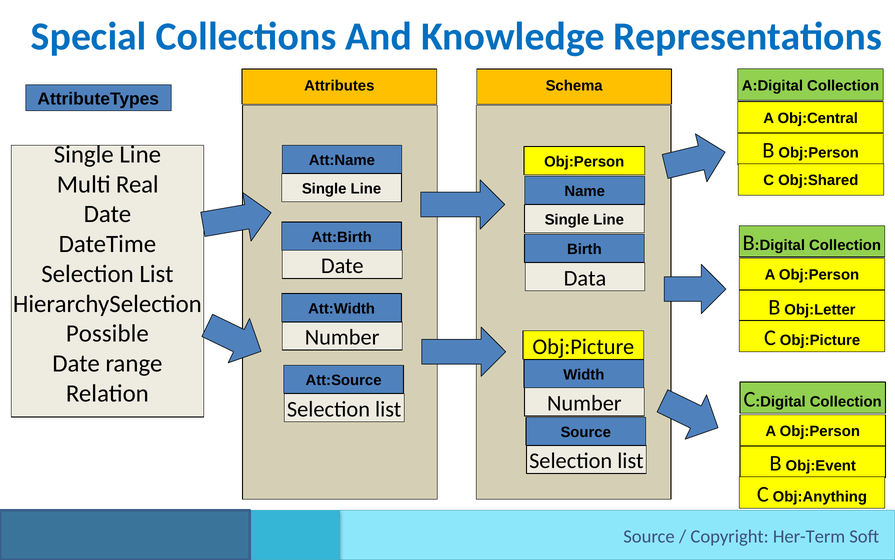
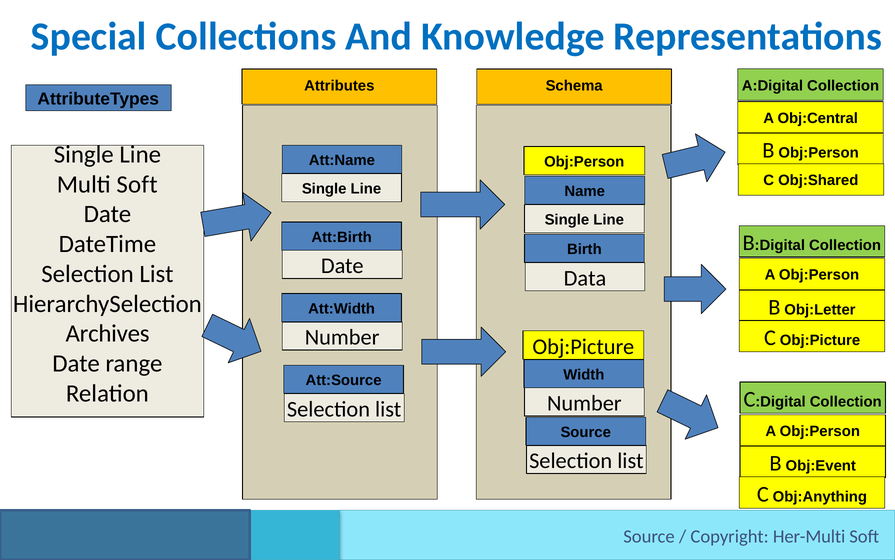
Multi Real: Real -> Soft (137, 184)
Possible: Possible -> Archives (108, 333)
Her-Term: Her-Term -> Her-Multi (809, 536)
